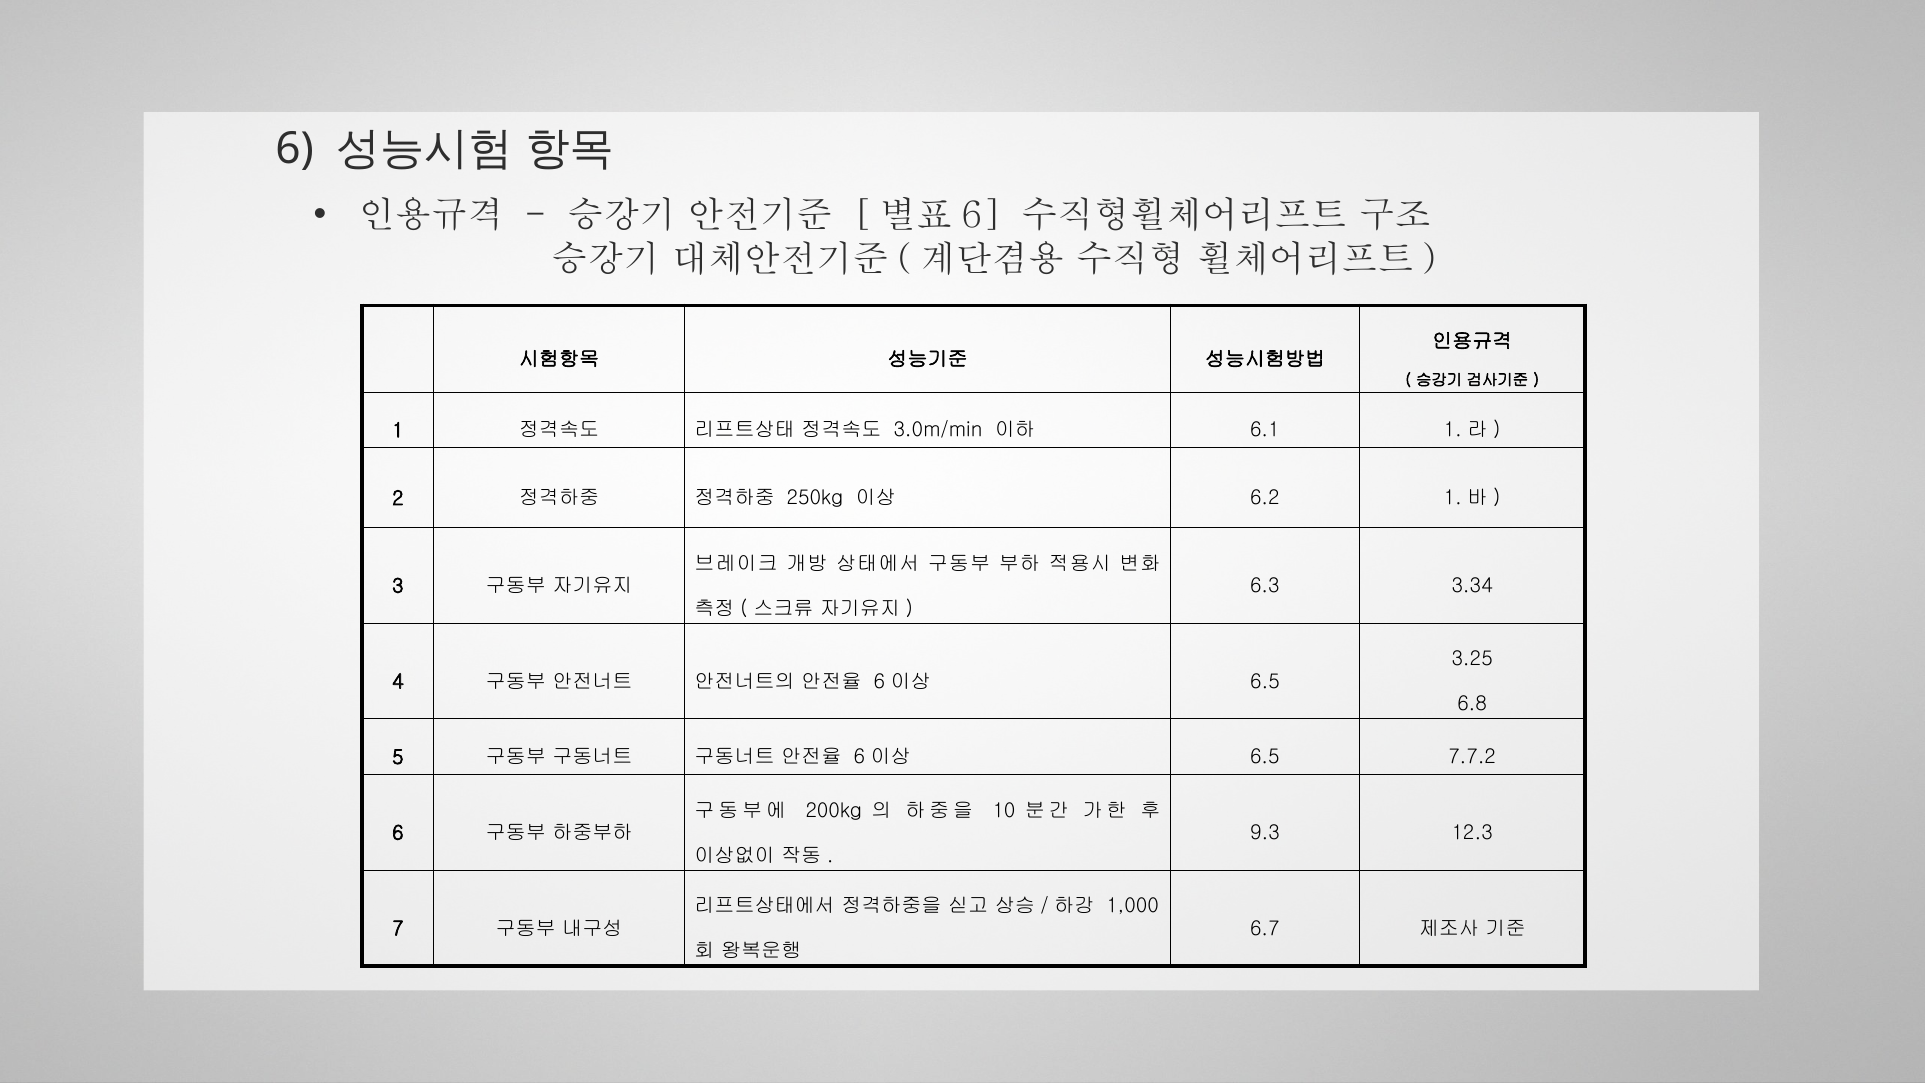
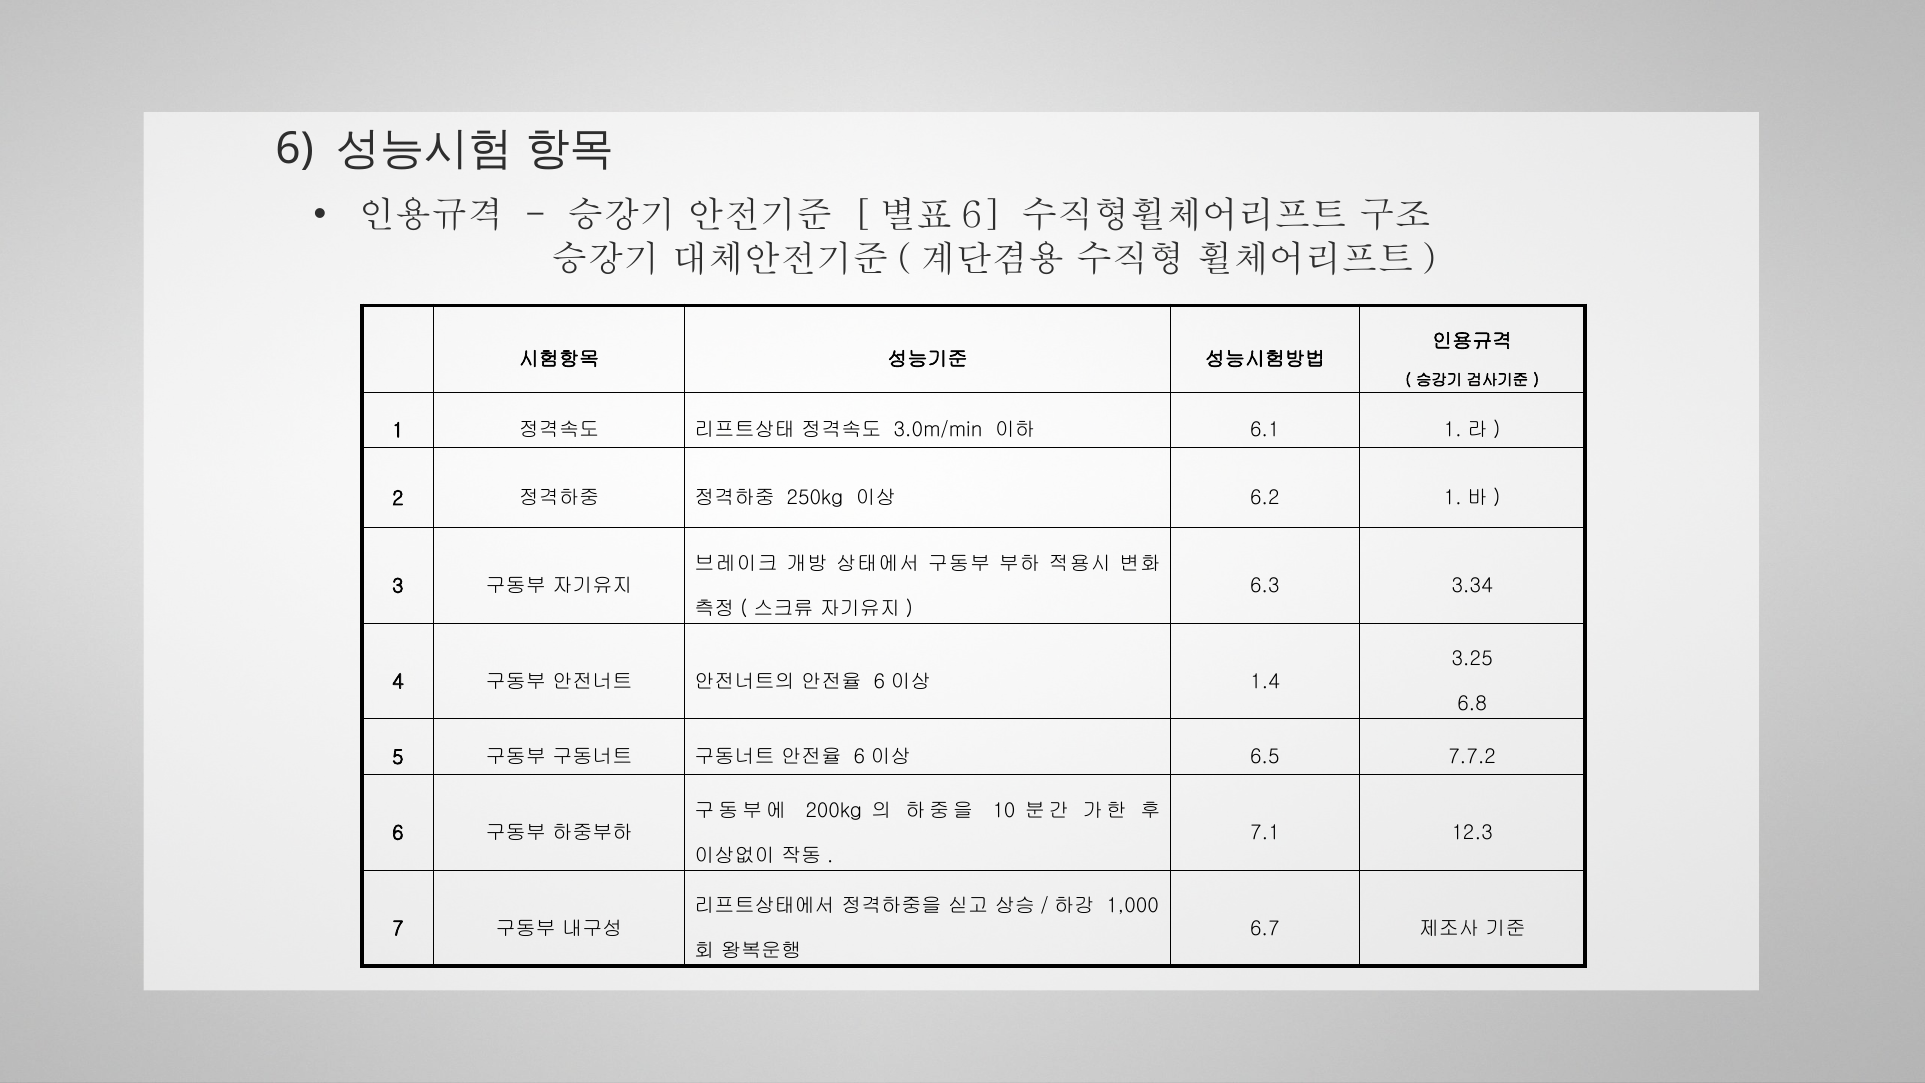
6.5: 6.5 -> 1.4 (1265, 681)
9.3: 9.3 -> 7.1 (1265, 833)
